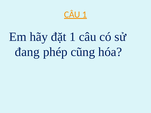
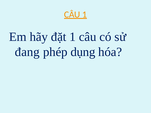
cũng: cũng -> dụng (83, 52)
